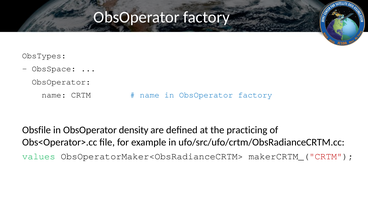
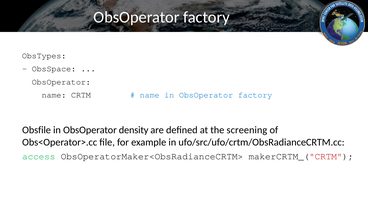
practicing: practicing -> screening (247, 130)
values: values -> access (39, 156)
